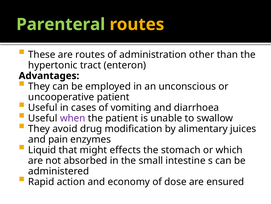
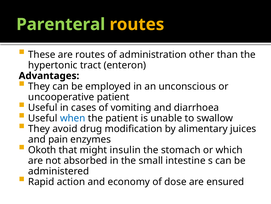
when colour: purple -> blue (73, 118)
Liquid: Liquid -> Okoth (42, 149)
effects: effects -> insulin (125, 149)
